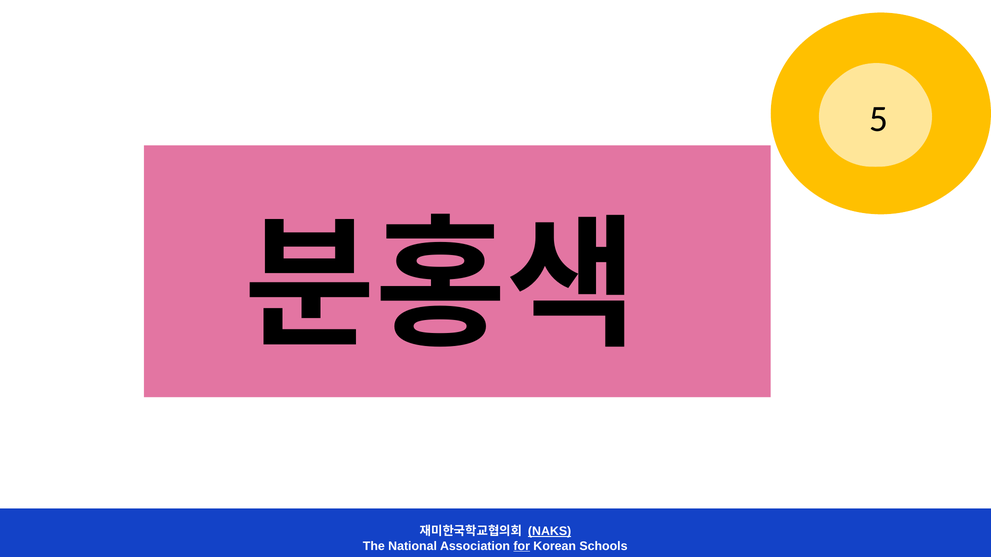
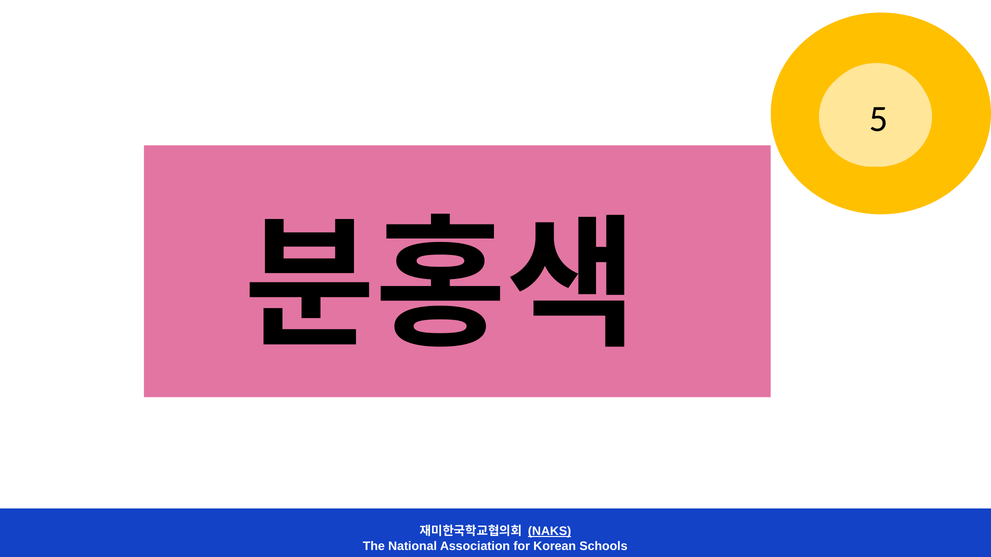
for underline: present -> none (522, 546)
